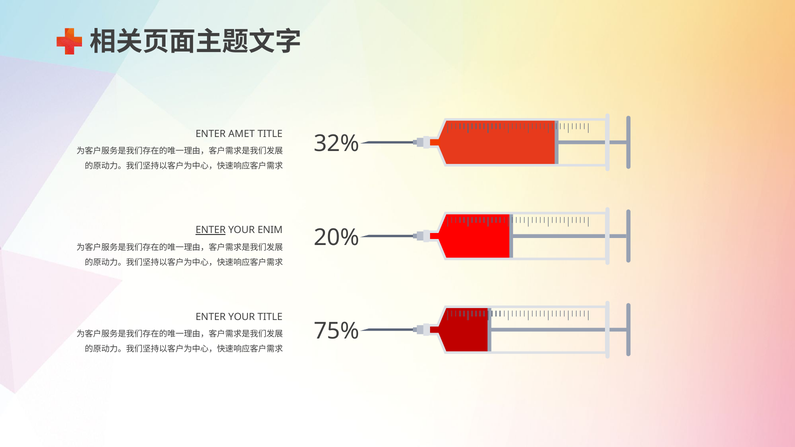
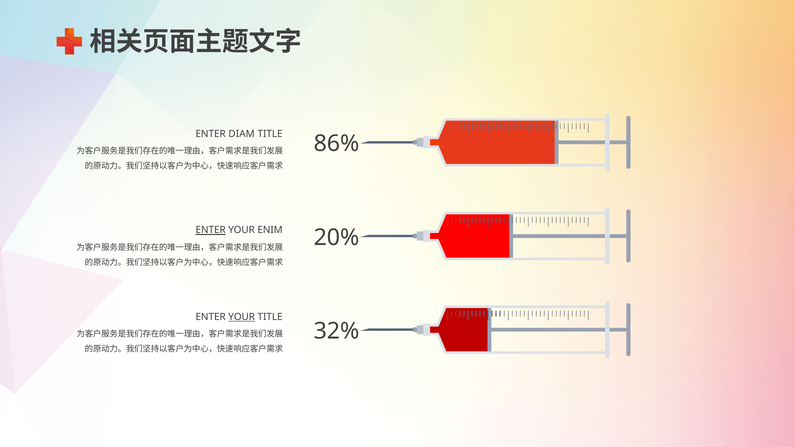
AMET: AMET -> DIAM (242, 134)
32%: 32% -> 86% (337, 144)
YOUR underline: none -> present (242, 317)
75%: 75% -> 32% (337, 331)
